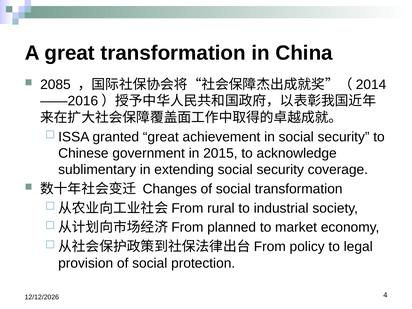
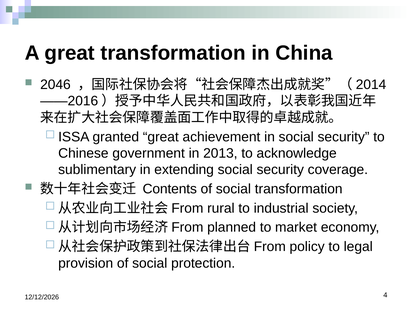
2085: 2085 -> 2046 (55, 85)
2015: 2015 -> 2013 (220, 153)
Changes: Changes -> Contents (170, 189)
